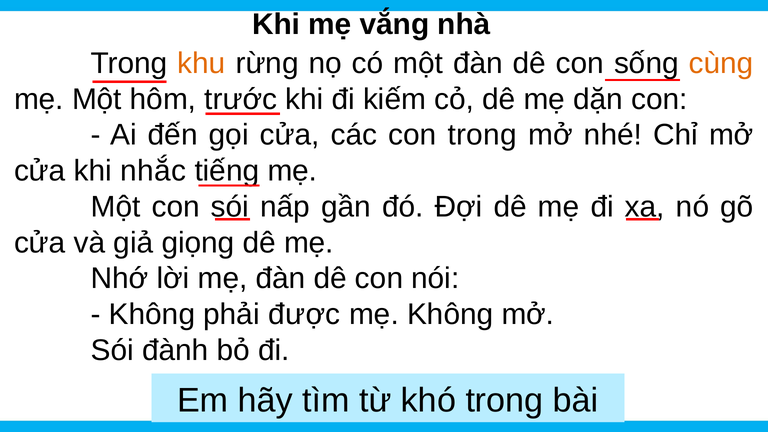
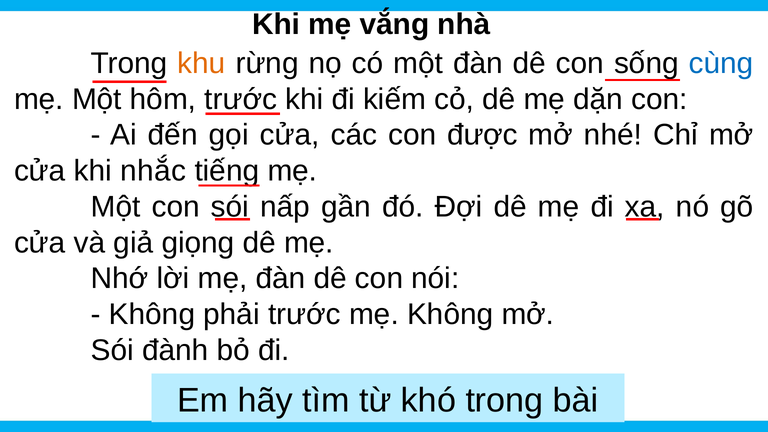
cùng colour: orange -> blue (721, 63)
con trong: trong -> được (483, 135)
phải được: được -> trước (304, 314)
